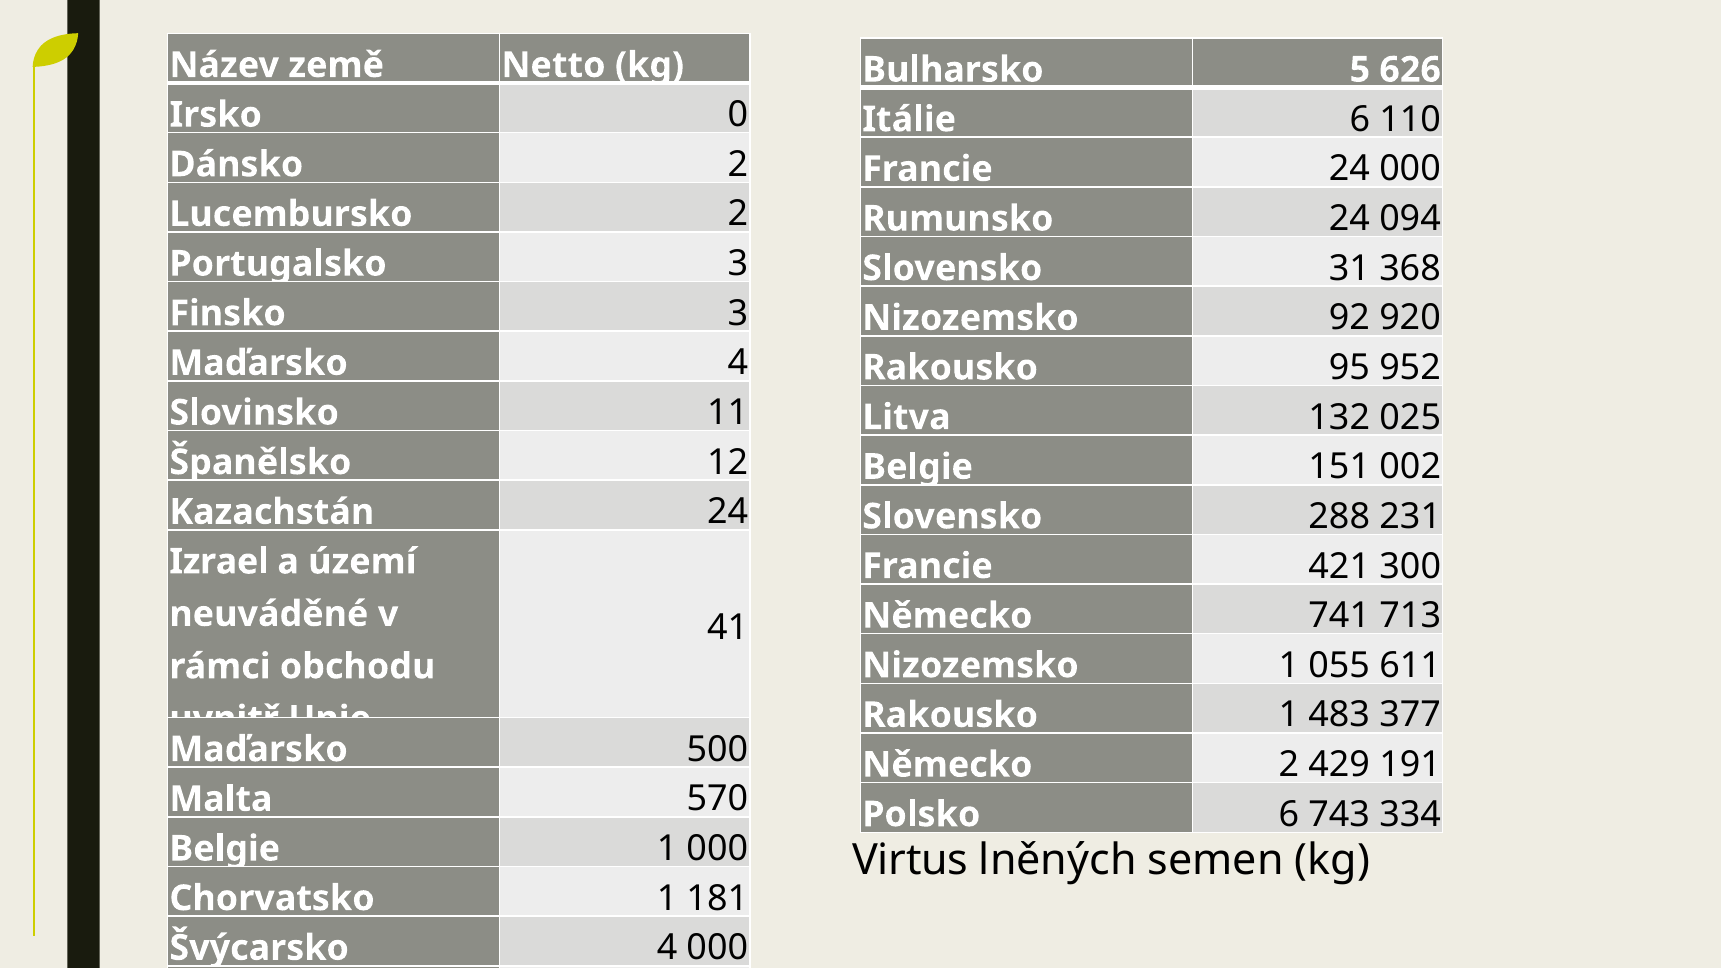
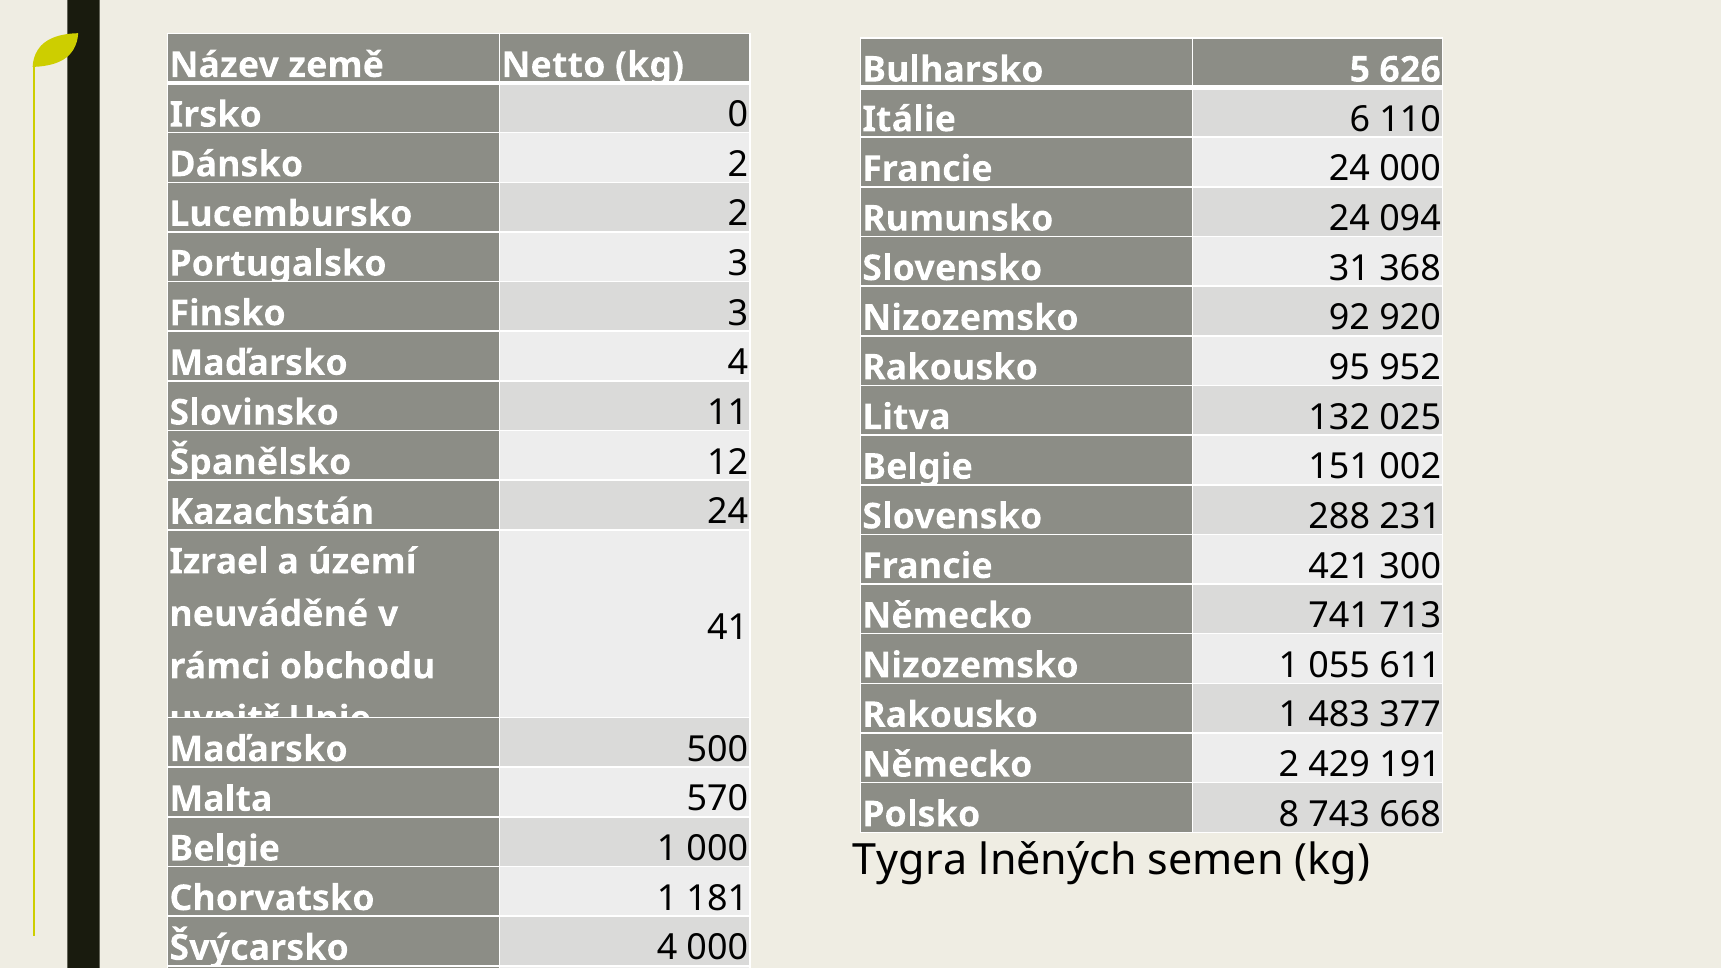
Polsko 6: 6 -> 8 (1289, 814)
334: 334 -> 668 (1410, 814)
Virtus: Virtus -> Tygra (910, 860)
